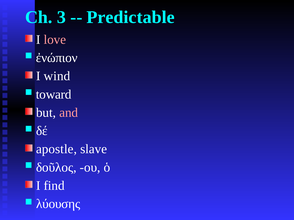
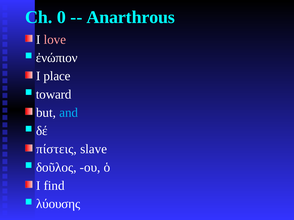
3: 3 -> 0 (61, 17)
Predictable: Predictable -> Anarthrous (131, 17)
wind: wind -> place (57, 76)
and colour: pink -> light blue (69, 113)
apostle: apostle -> πίστεις (56, 149)
